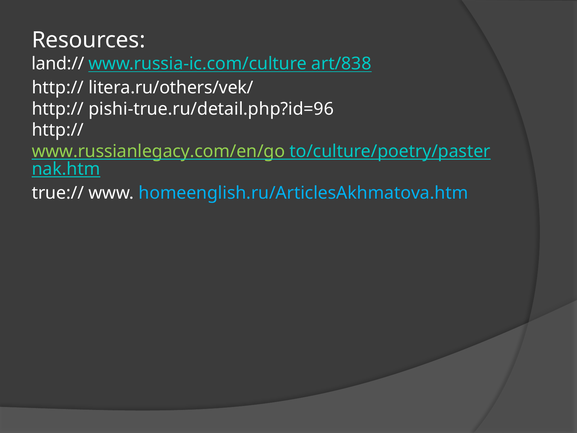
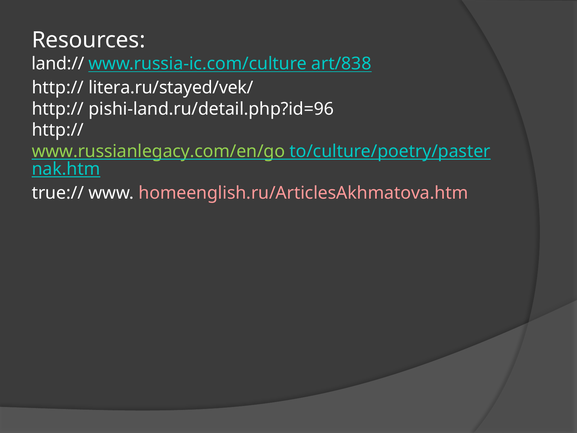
litera.ru/others/vek/: litera.ru/others/vek/ -> litera.ru/stayed/vek/ (171, 88)
pishi-true.ru/detail.php?id=96: pishi-true.ru/detail.php?id=96 -> pishi-land.ru/detail.php?id=96 (211, 109)
homeenglish.ru/ArticlesAkhmatova.htm colour: light blue -> pink (303, 193)
